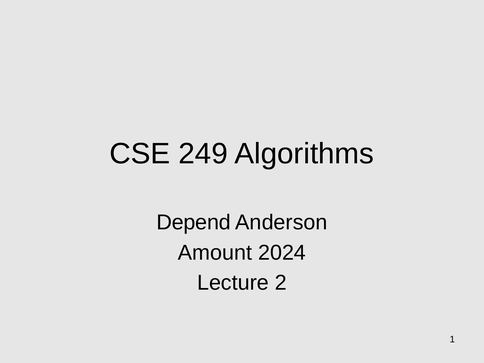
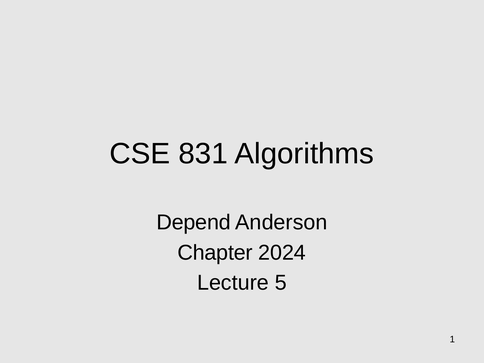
249: 249 -> 831 (203, 154)
Amount: Amount -> Chapter (215, 253)
2: 2 -> 5 (281, 283)
